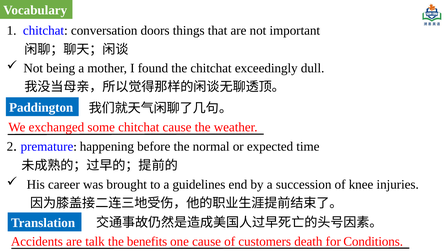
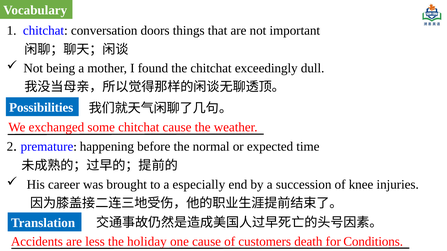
Paddington: Paddington -> Possibilities (41, 108)
guidelines: guidelines -> especially (199, 185)
talk: talk -> less (95, 242)
benefits: benefits -> holiday (147, 242)
